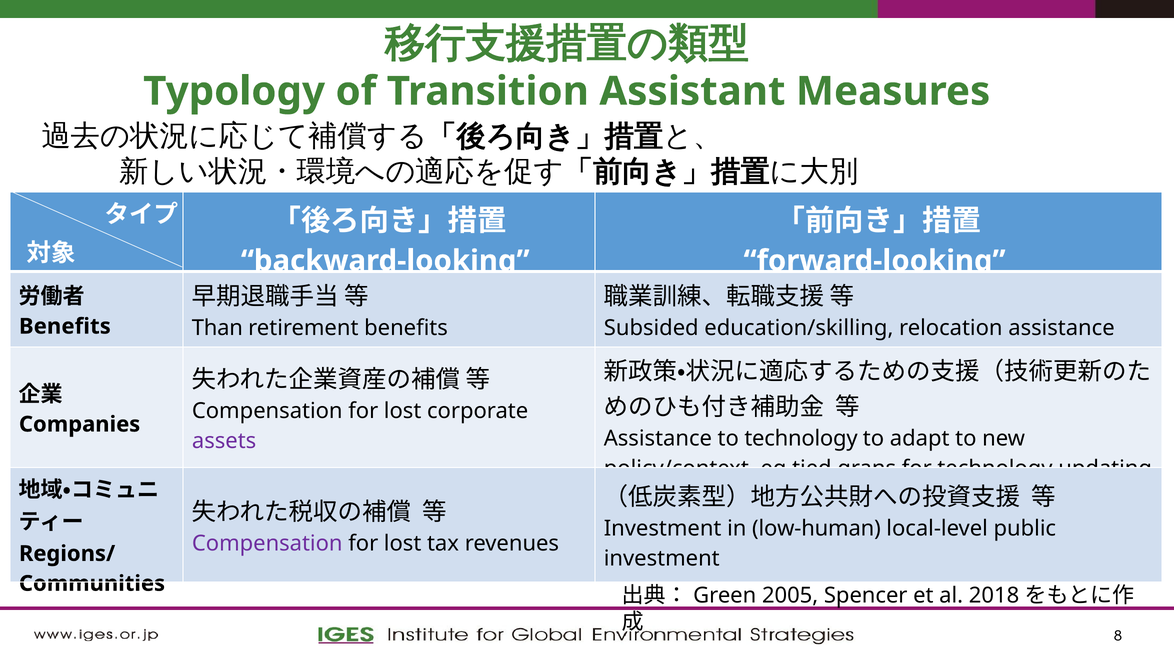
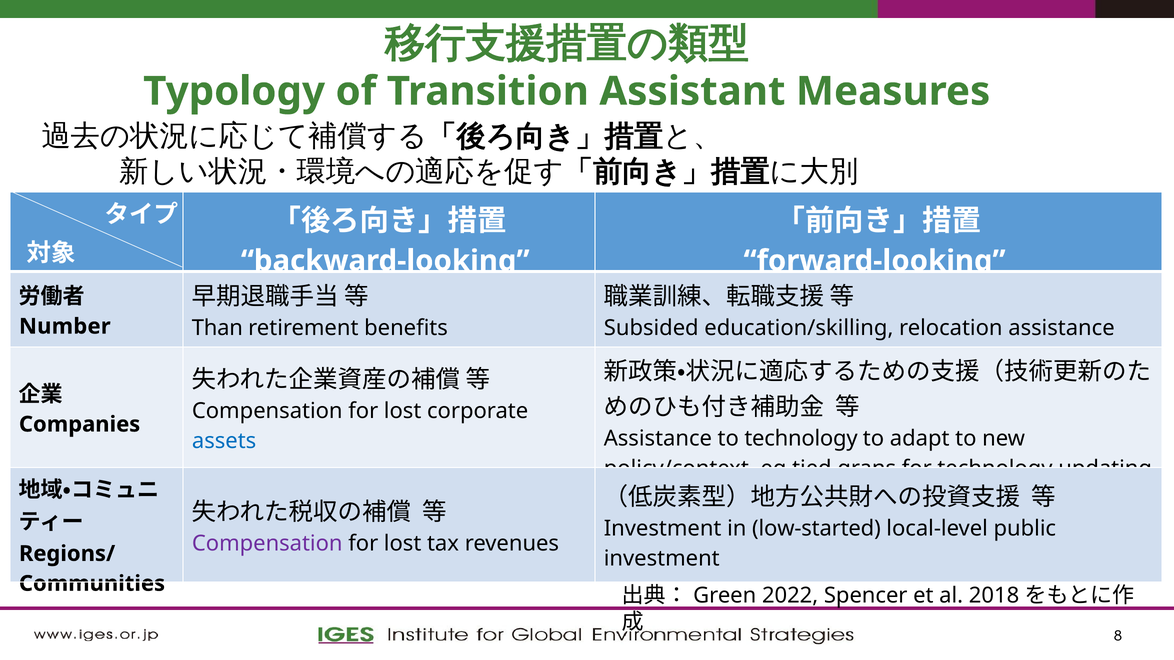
Benefits: Benefits -> Number (65, 327)
assets colour: purple -> blue (224, 441)
low-human: low-human -> low-started (816, 529)
2005: 2005 -> 2022 (790, 596)
